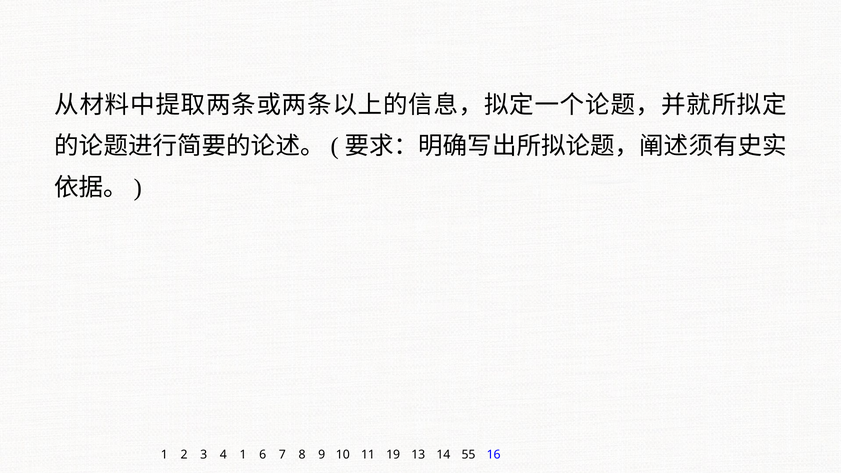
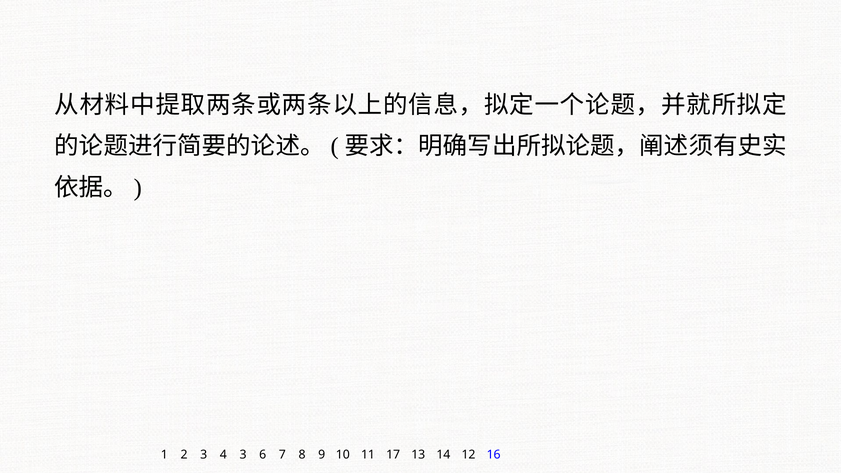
4 1: 1 -> 3 (243, 455)
19: 19 -> 17 (393, 455)
55: 55 -> 12 (469, 455)
